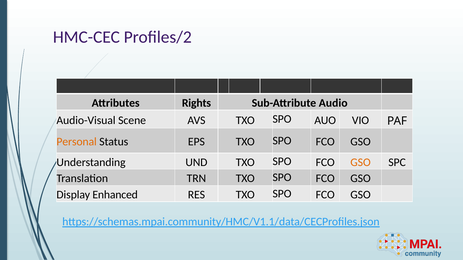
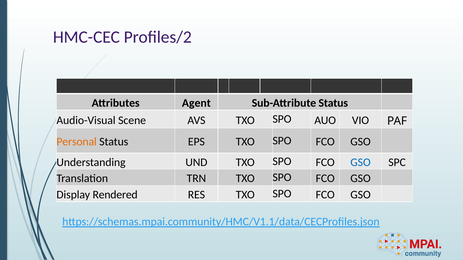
Rights: Rights -> Agent (196, 103)
Sub-Attribute Audio: Audio -> Status (333, 103)
GSO colour: orange -> blue (361, 163)
Enhanced: Enhanced -> Rendered (115, 195)
